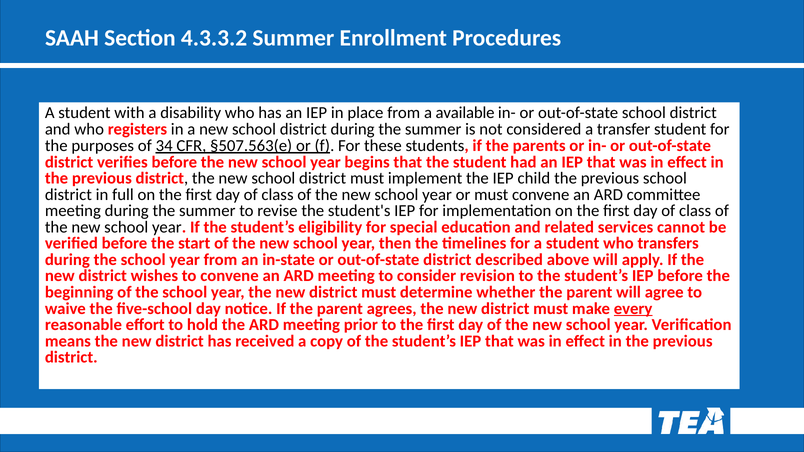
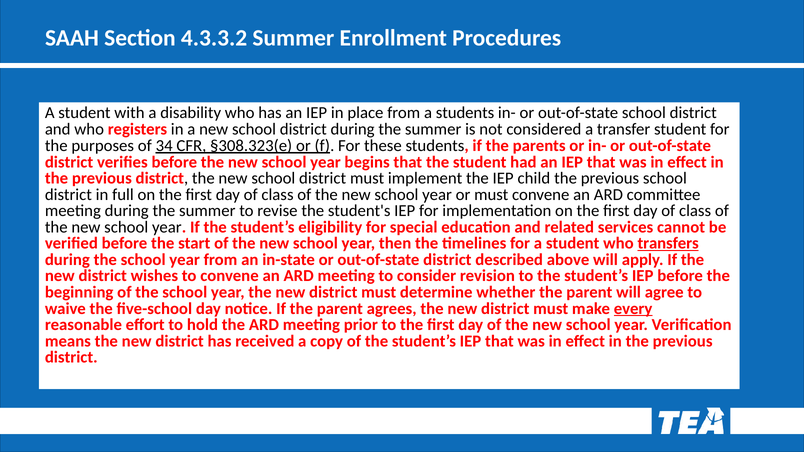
a available: available -> students (465, 113)
§507.563(e: §507.563(e -> §308.323(e (251, 146)
transfers underline: none -> present (668, 244)
